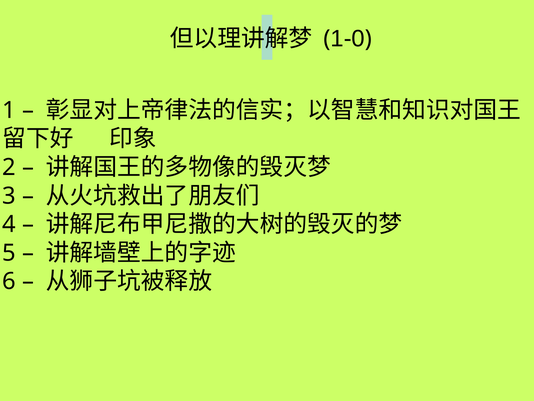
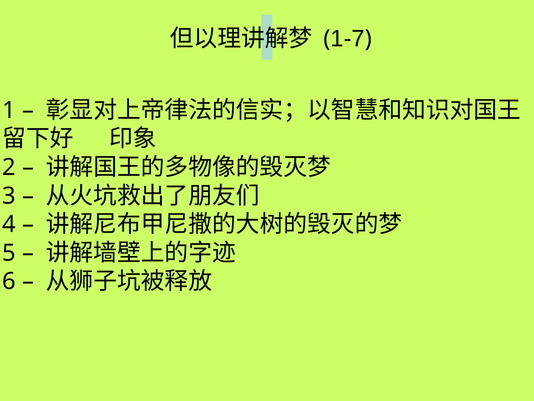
1-0: 1-0 -> 1-7 (348, 39)
